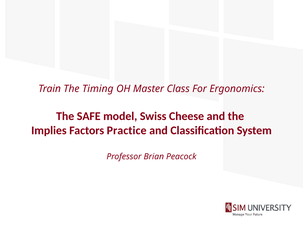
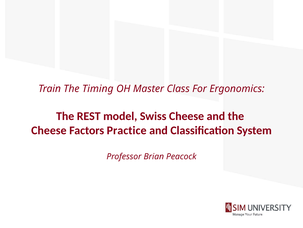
SAFE: SAFE -> REST (89, 116)
Implies: Implies -> Cheese (49, 130)
